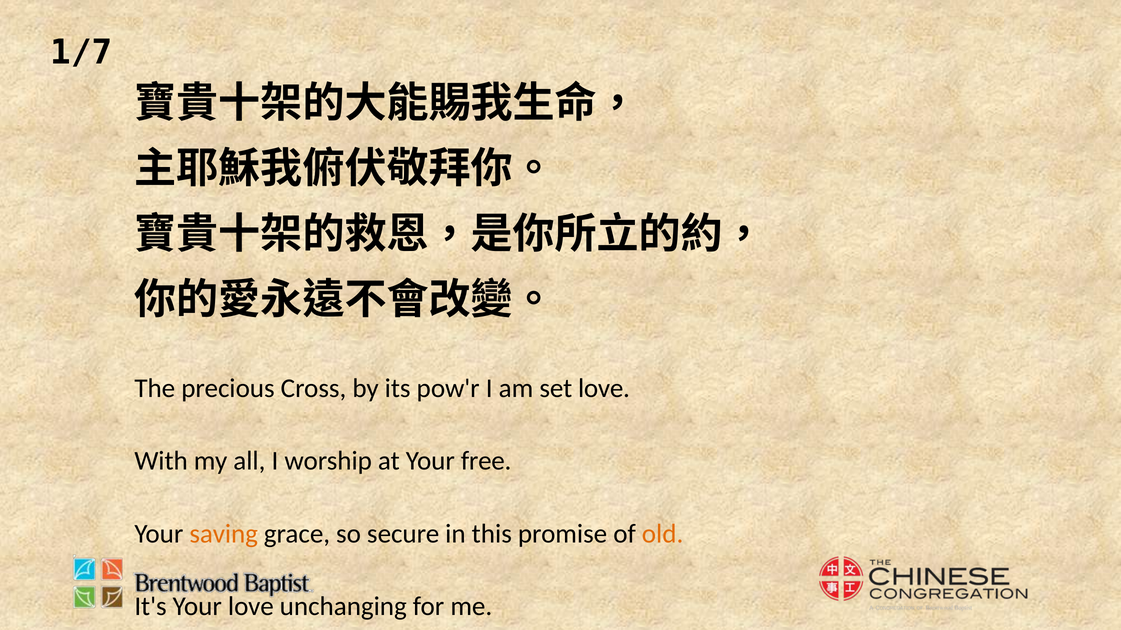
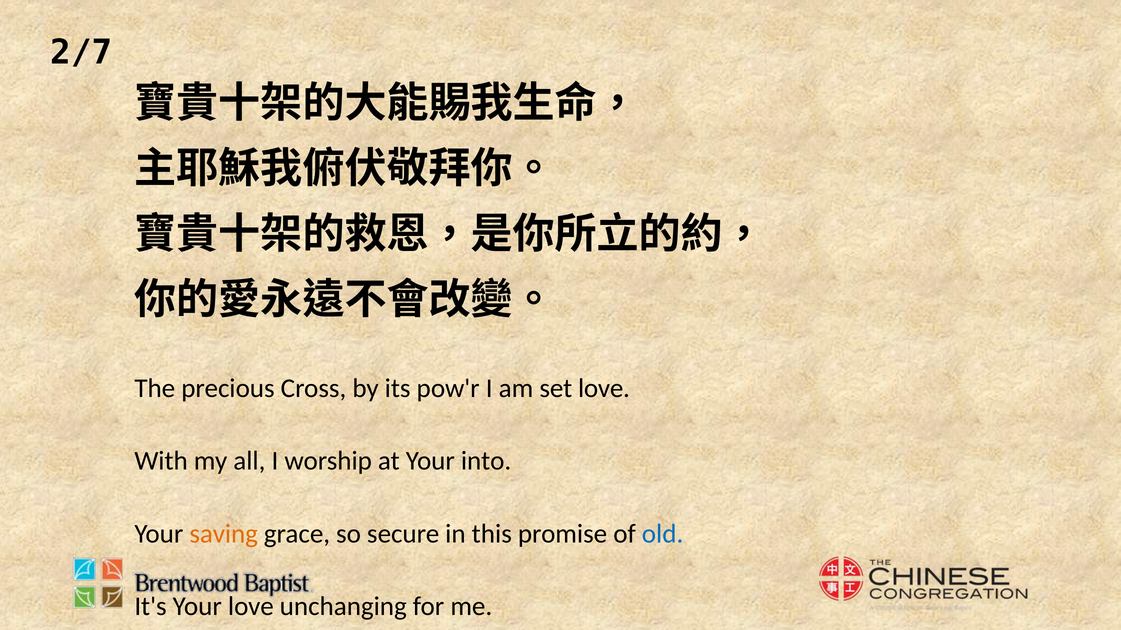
1/7: 1/7 -> 2/7 (81, 52)
free: free -> into (486, 461)
old colour: orange -> blue (663, 534)
